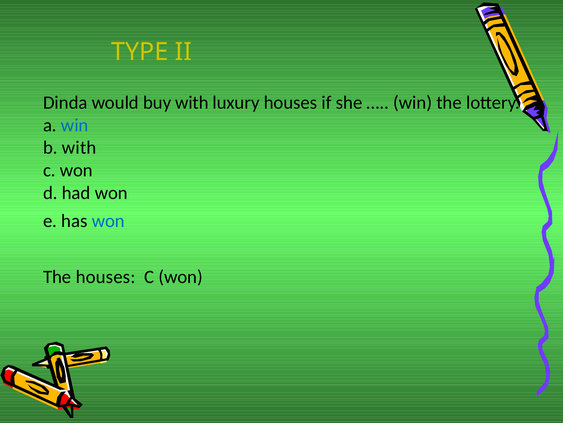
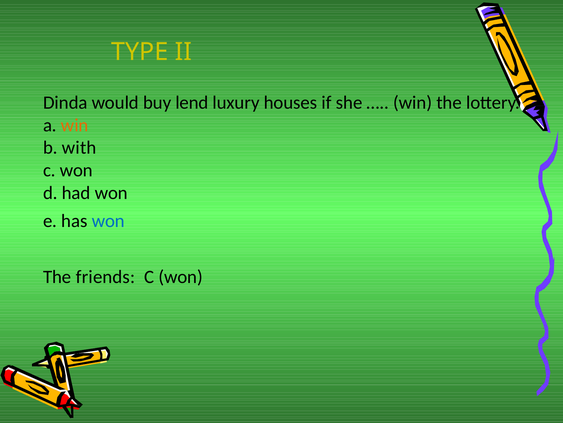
buy with: with -> lend (192, 102)
win colour: blue -> orange (75, 125)
The houses: houses -> friends (106, 277)
